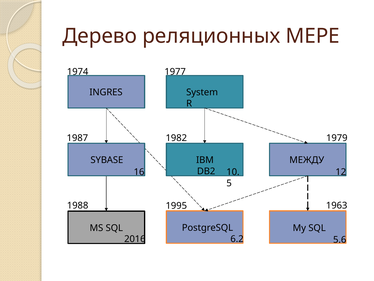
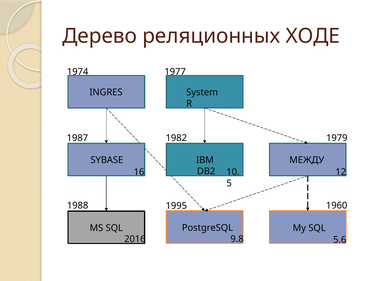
МЕРЕ: МЕРЕ -> ХОДЕ (313, 36)
1963: 1963 -> 1960 (337, 205)
6.2: 6.2 -> 9.8 (237, 239)
